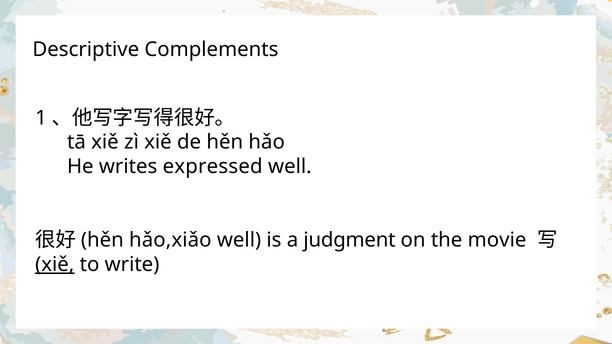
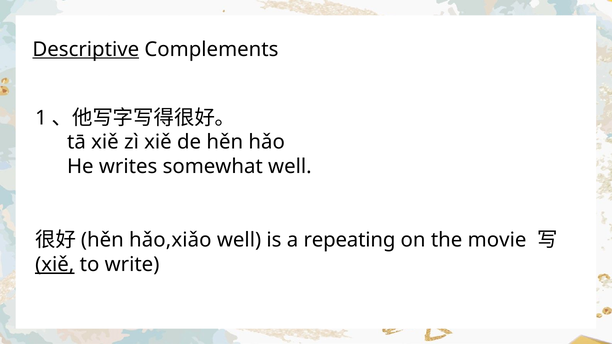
Descriptive underline: none -> present (86, 49)
expressed: expressed -> somewhat (213, 167)
judgment: judgment -> repeating (349, 240)
